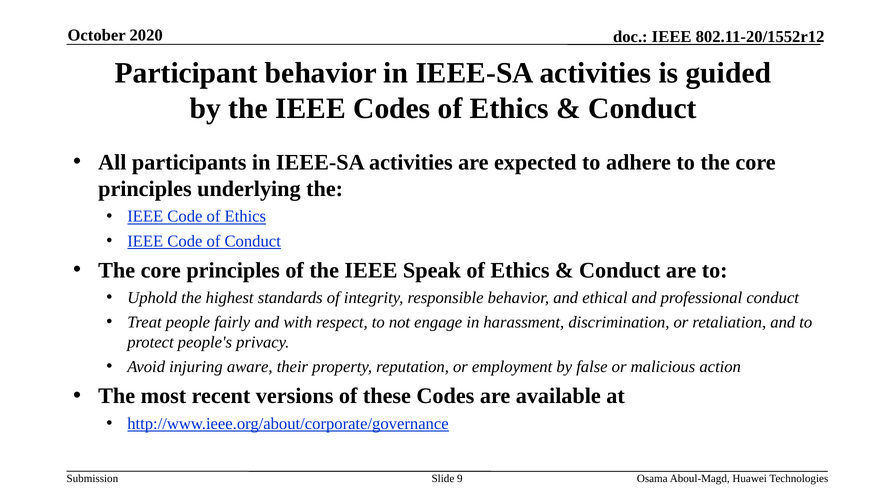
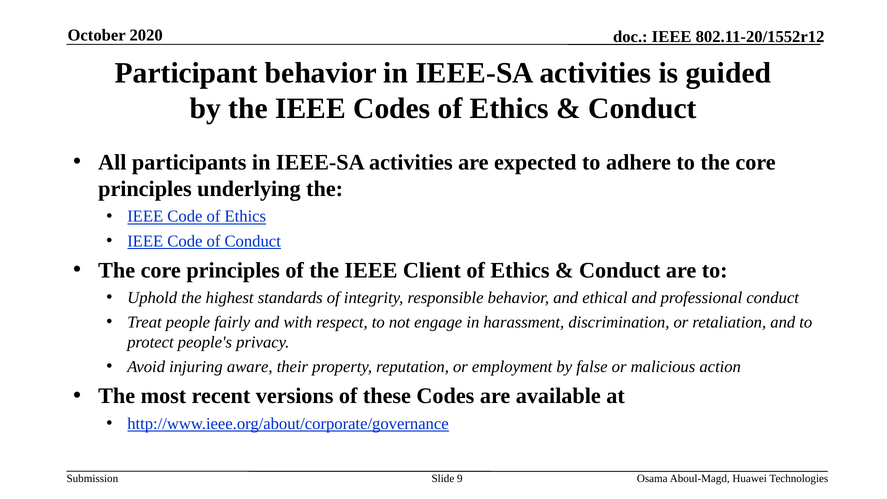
Speak: Speak -> Client (432, 270)
